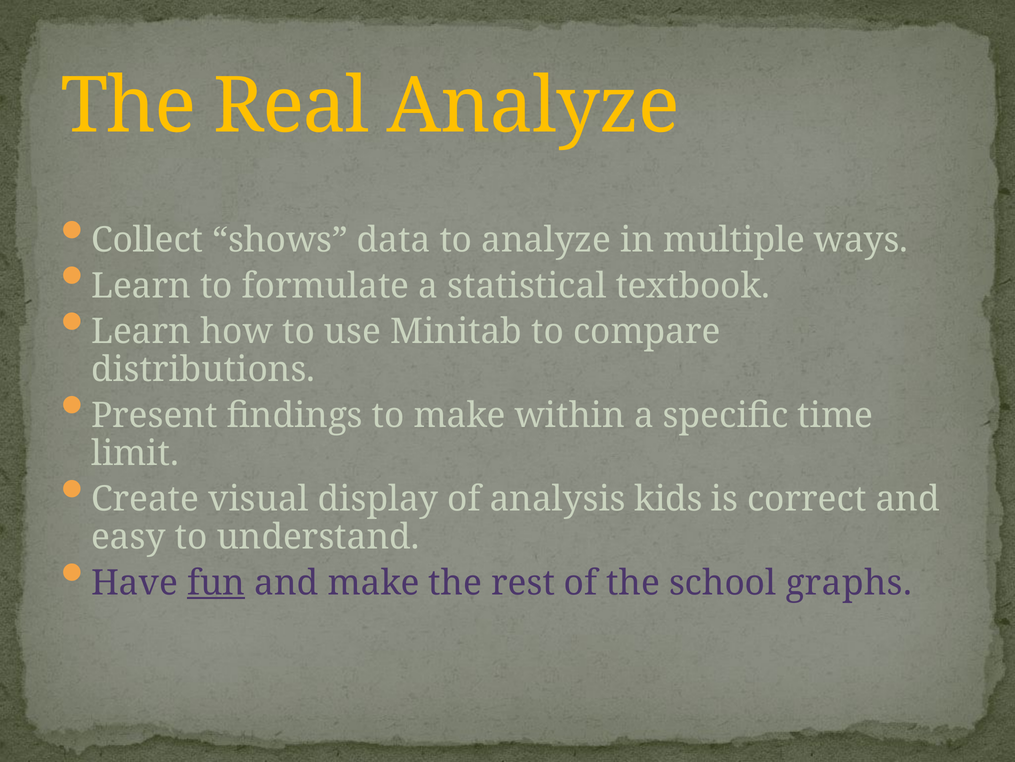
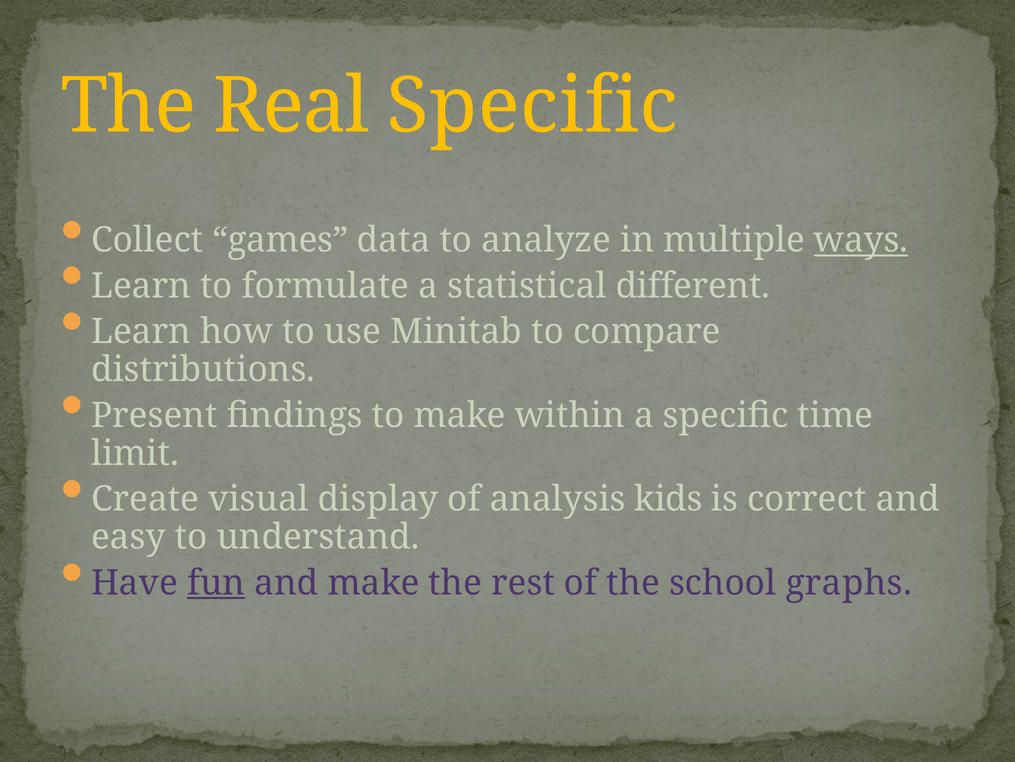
Real Analyze: Analyze -> Specific (533, 106)
shows: shows -> games (280, 240)
ways underline: none -> present (861, 240)
textbook: textbook -> different (693, 286)
